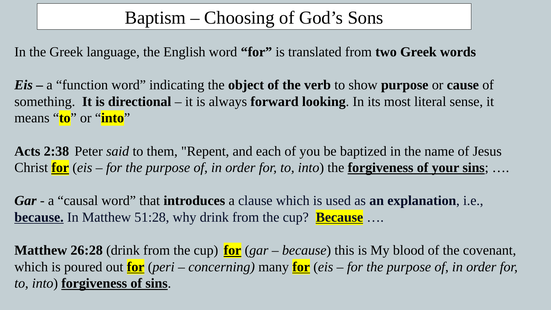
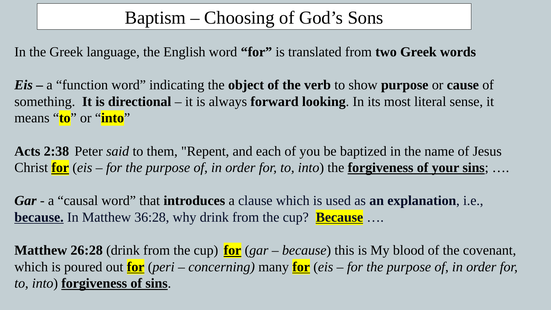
51:28: 51:28 -> 36:28 (152, 217)
